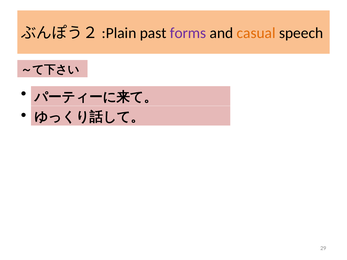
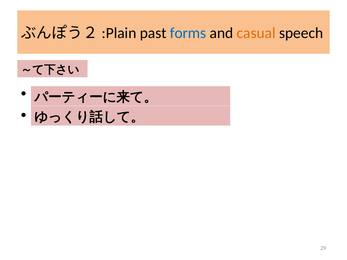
forms colour: purple -> blue (188, 33)
